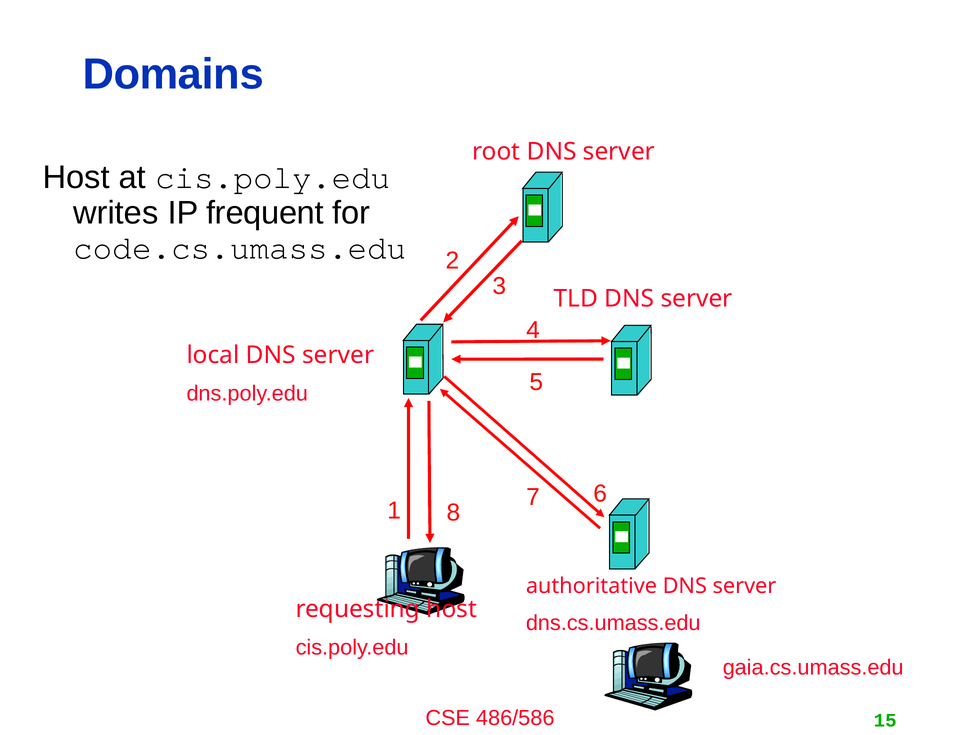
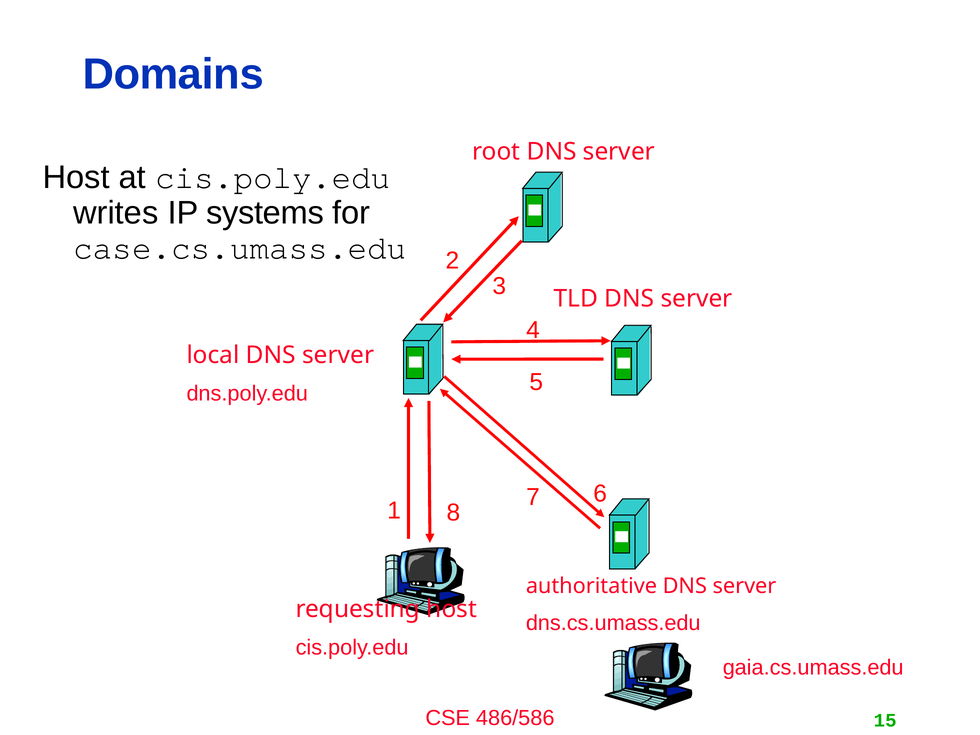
frequent: frequent -> systems (265, 213)
code.cs.umass.edu: code.cs.umass.edu -> case.cs.umass.edu (240, 248)
